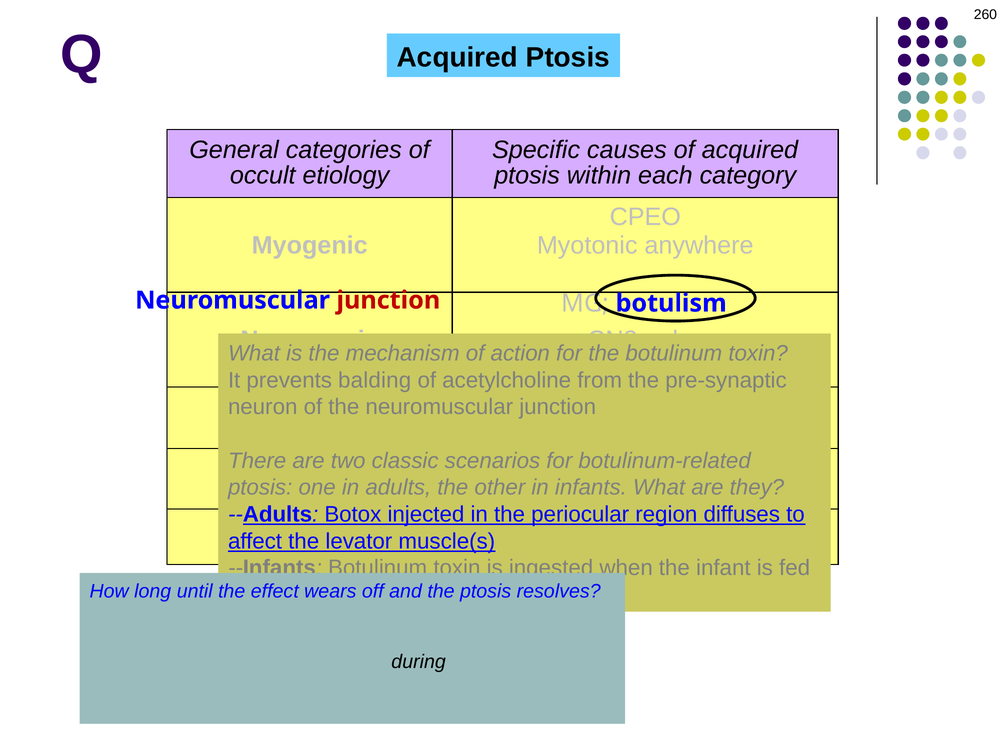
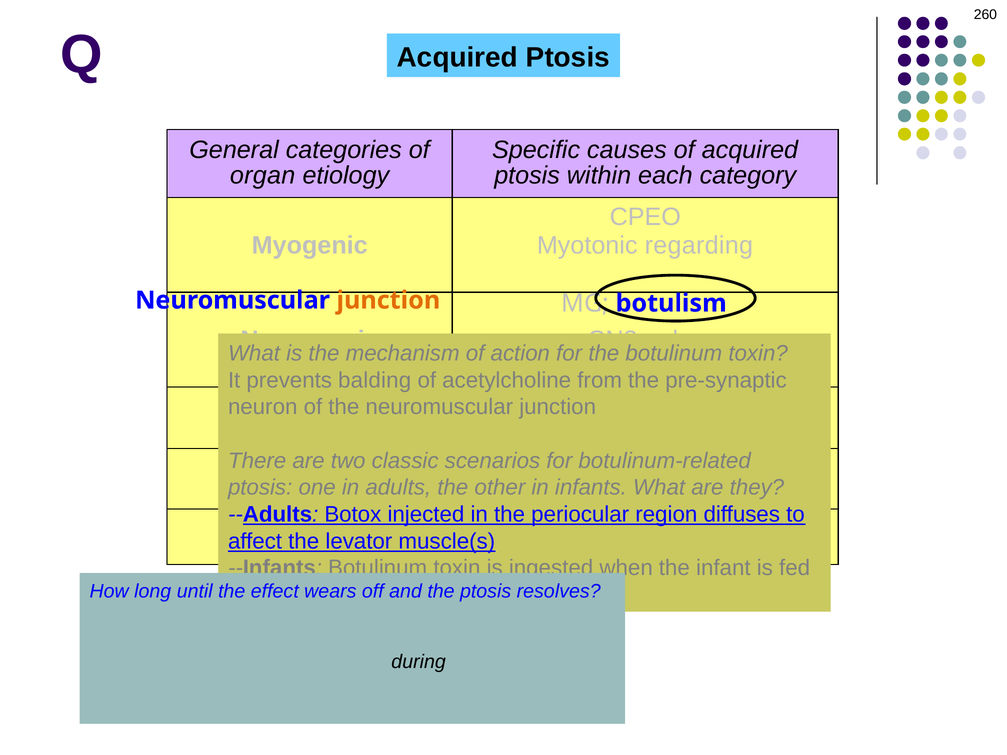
occult: occult -> organ (263, 176)
anywhere: anywhere -> regarding (699, 245)
junction colour: red -> orange (388, 300)
